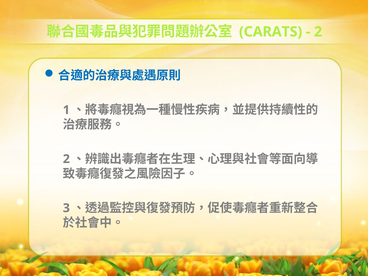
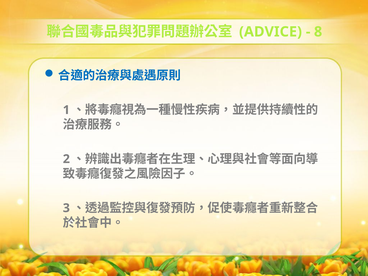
CARATS: CARATS -> ADVICE (270, 32)
2: 2 -> 8 (318, 32)
